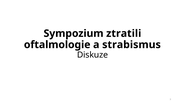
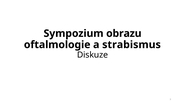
ztratili: ztratili -> obrazu (124, 33)
